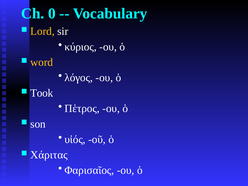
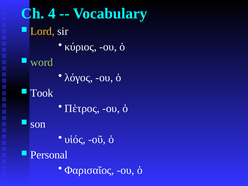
0: 0 -> 4 (52, 13)
word colour: yellow -> light green (42, 62)
Χάριτας: Χάριτας -> Personal (49, 155)
